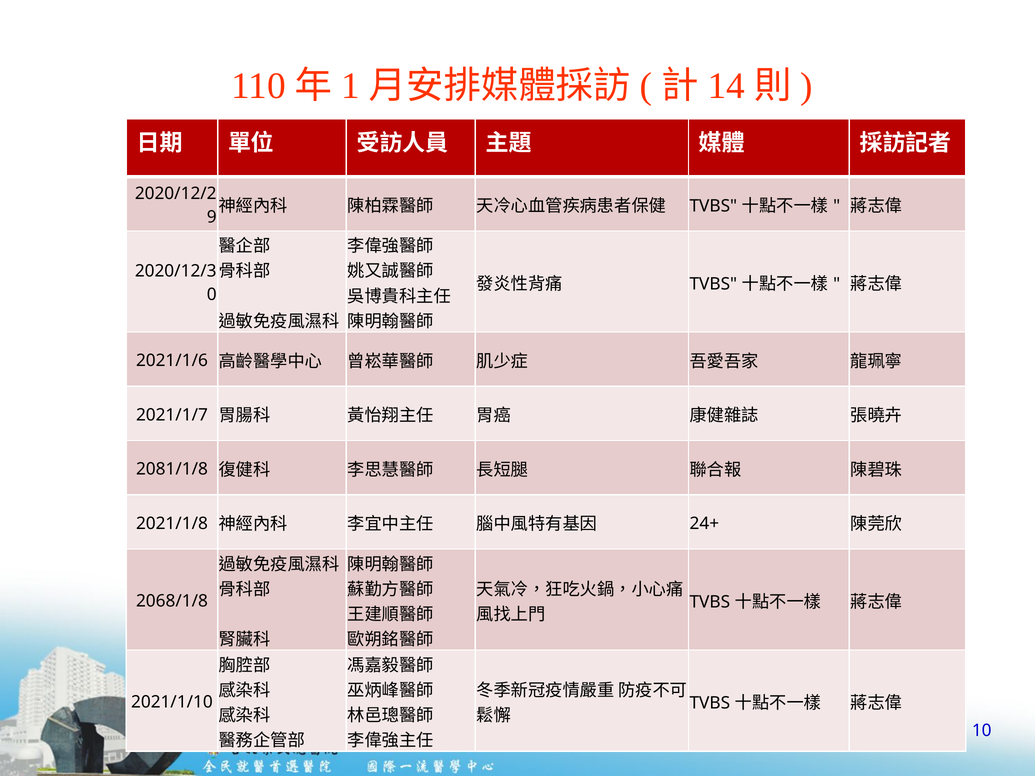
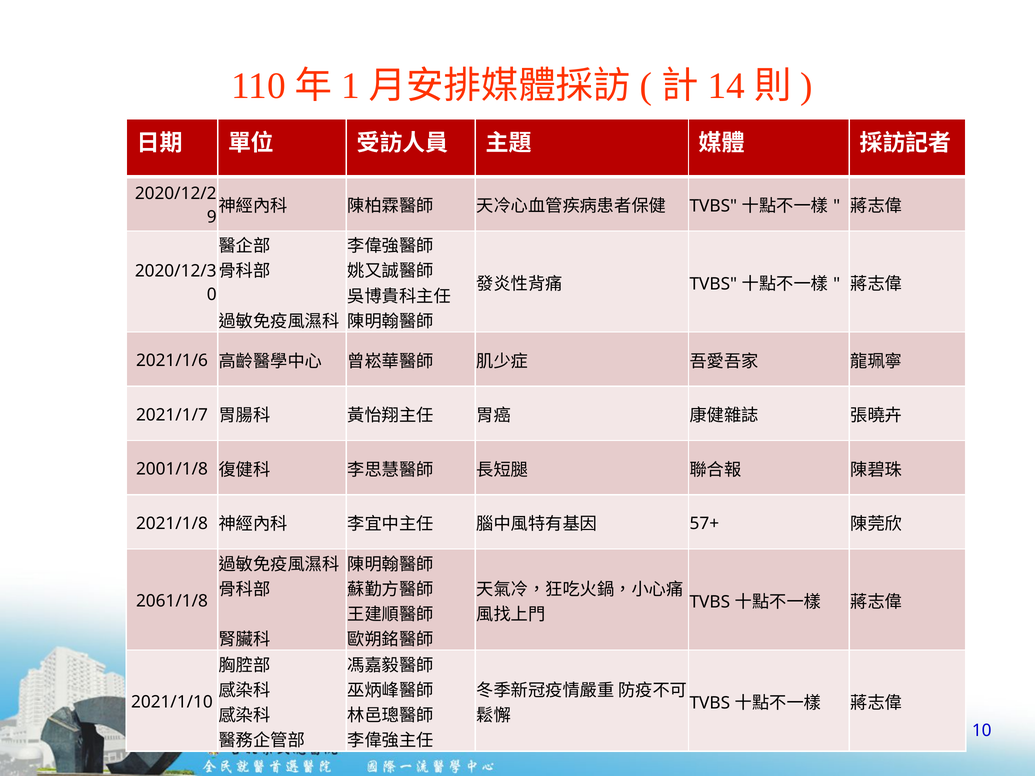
2081/1/8: 2081/1/8 -> 2001/1/8 (172, 469)
24+: 24+ -> 57+ (704, 524)
2068/1/8: 2068/1/8 -> 2061/1/8 (172, 601)
